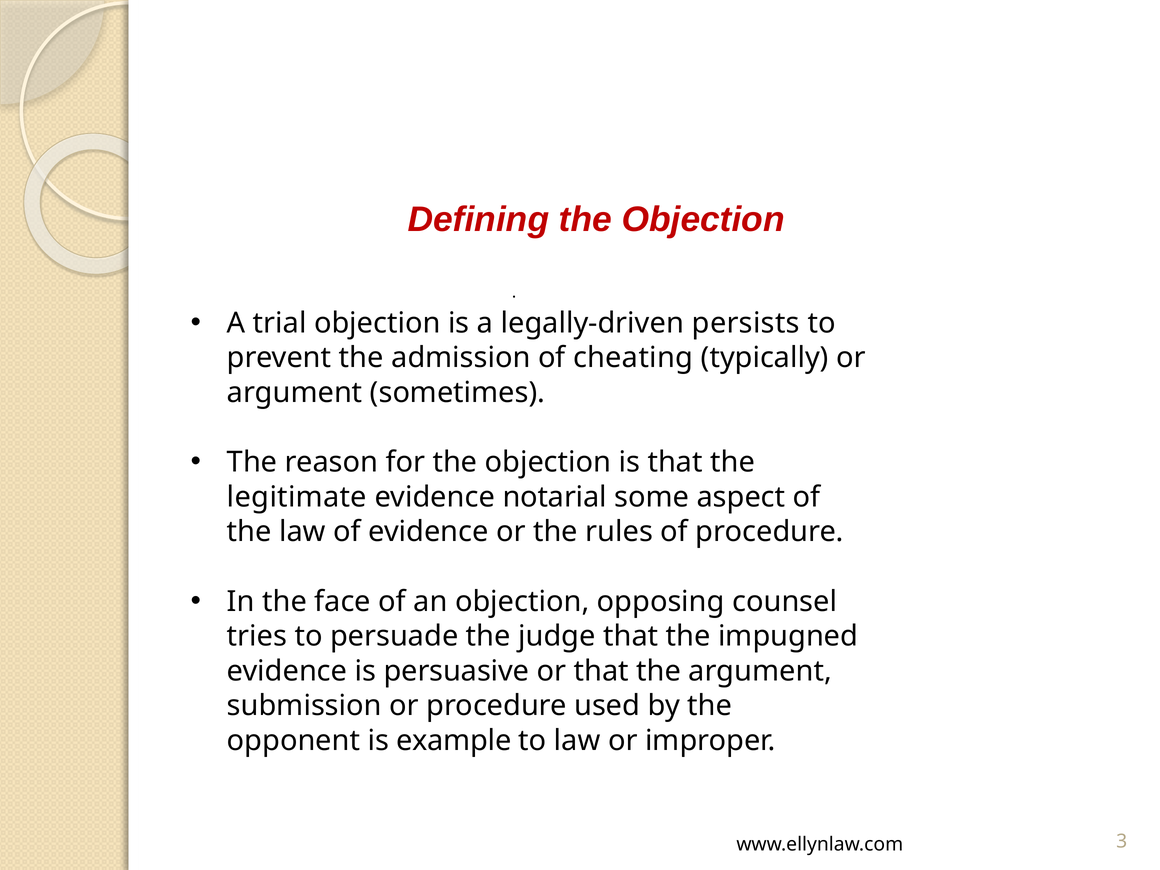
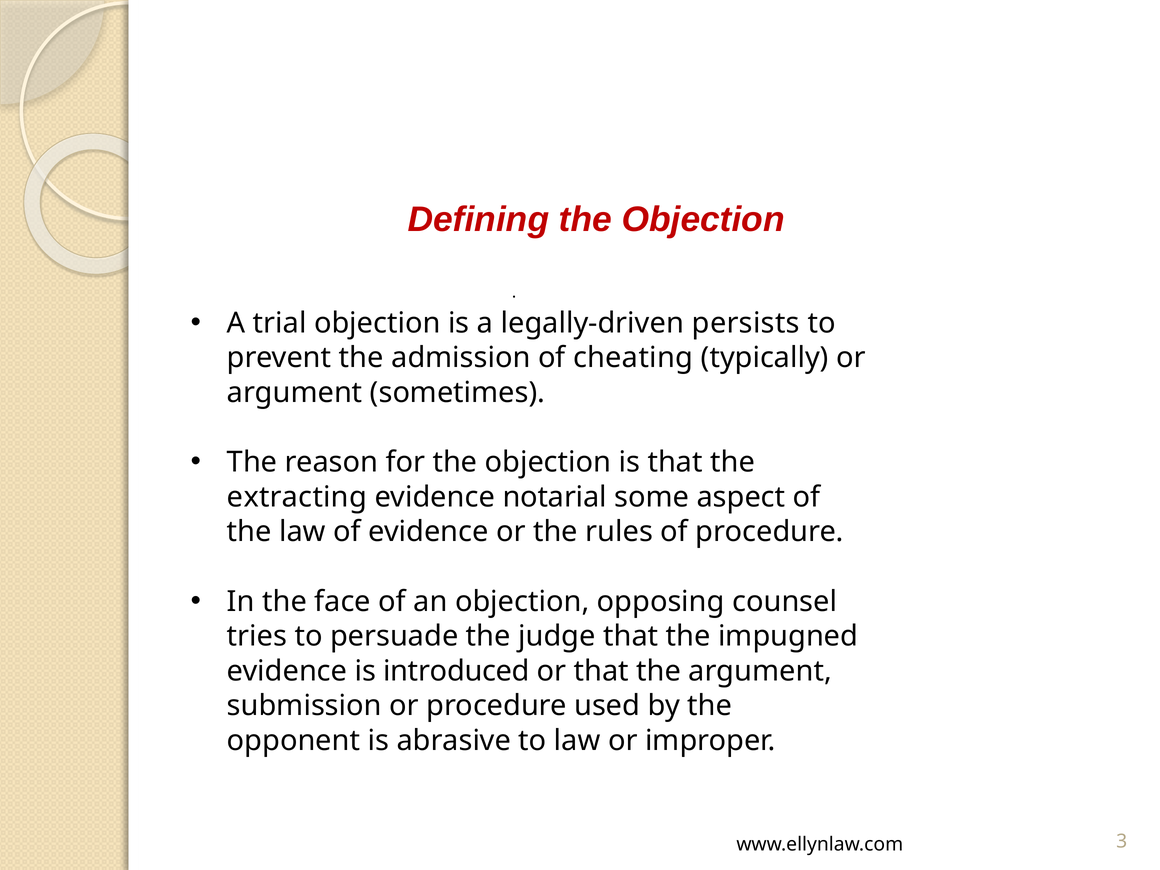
legitimate: legitimate -> extracting (297, 497)
persuasive: persuasive -> introduced (456, 671)
example: example -> abrasive (454, 741)
